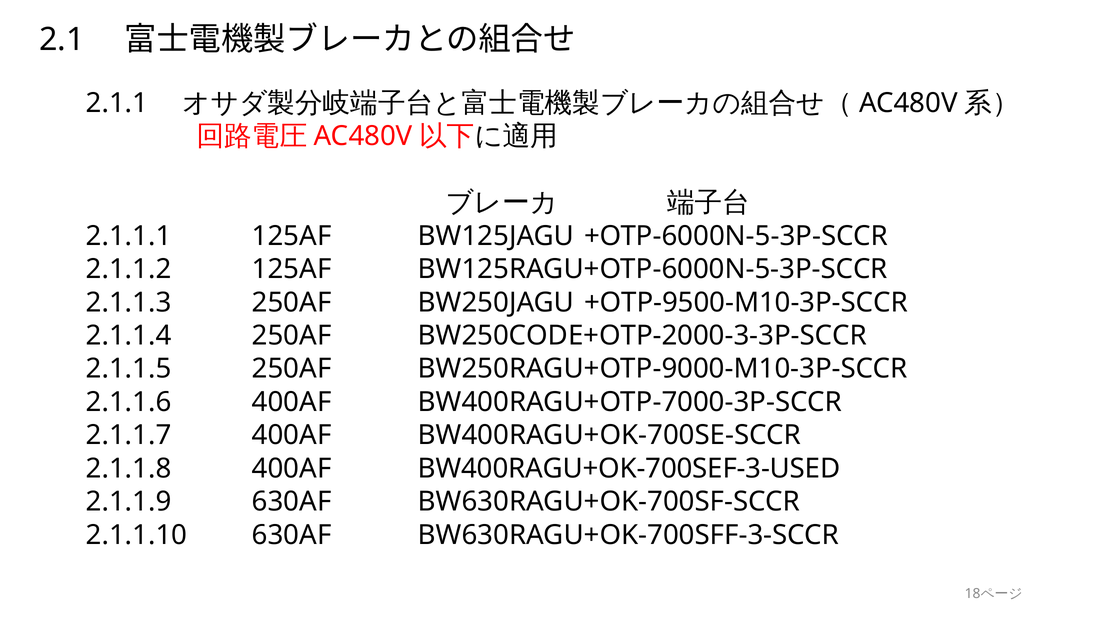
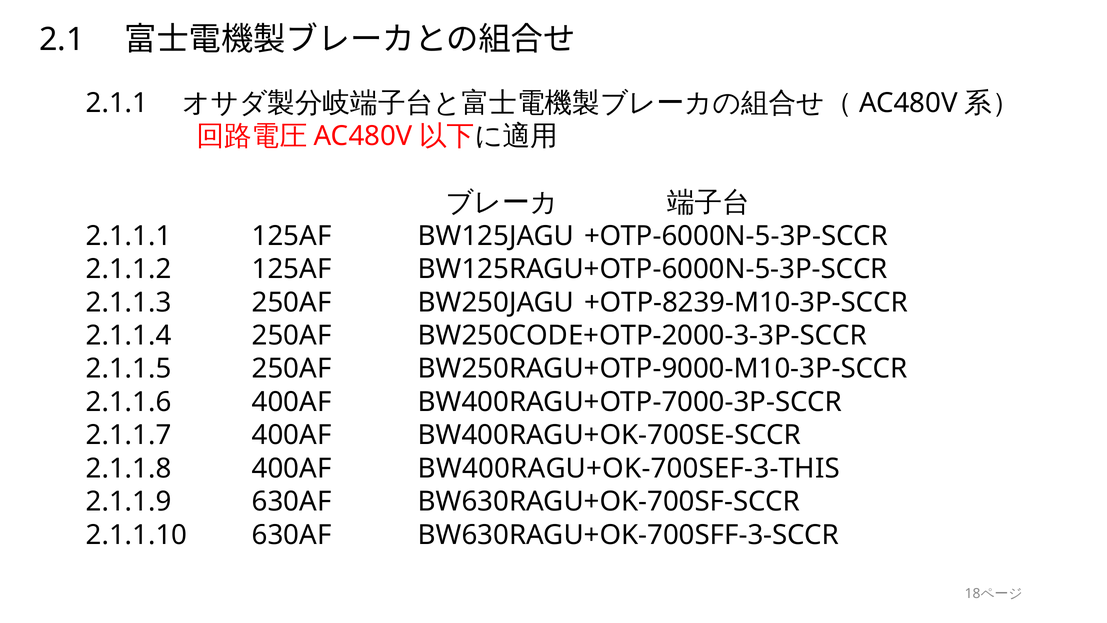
+OTP-9500-M10-3P-SCCR: +OTP-9500-M10-3P-SCCR -> +OTP-8239-M10-3P-SCCR (746, 302)
BW400RAGU+OK-700SEF-3-USED: BW400RAGU+OK-700SEF-3-USED -> BW400RAGU+OK-700SEF-3-THIS (629, 468)
